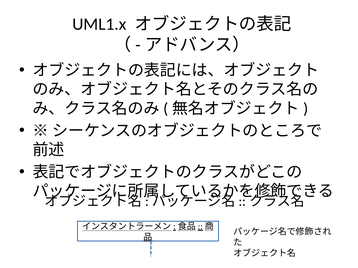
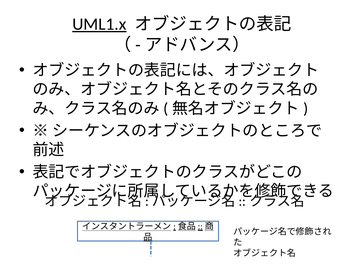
UML1.x underline: none -> present (99, 24)
